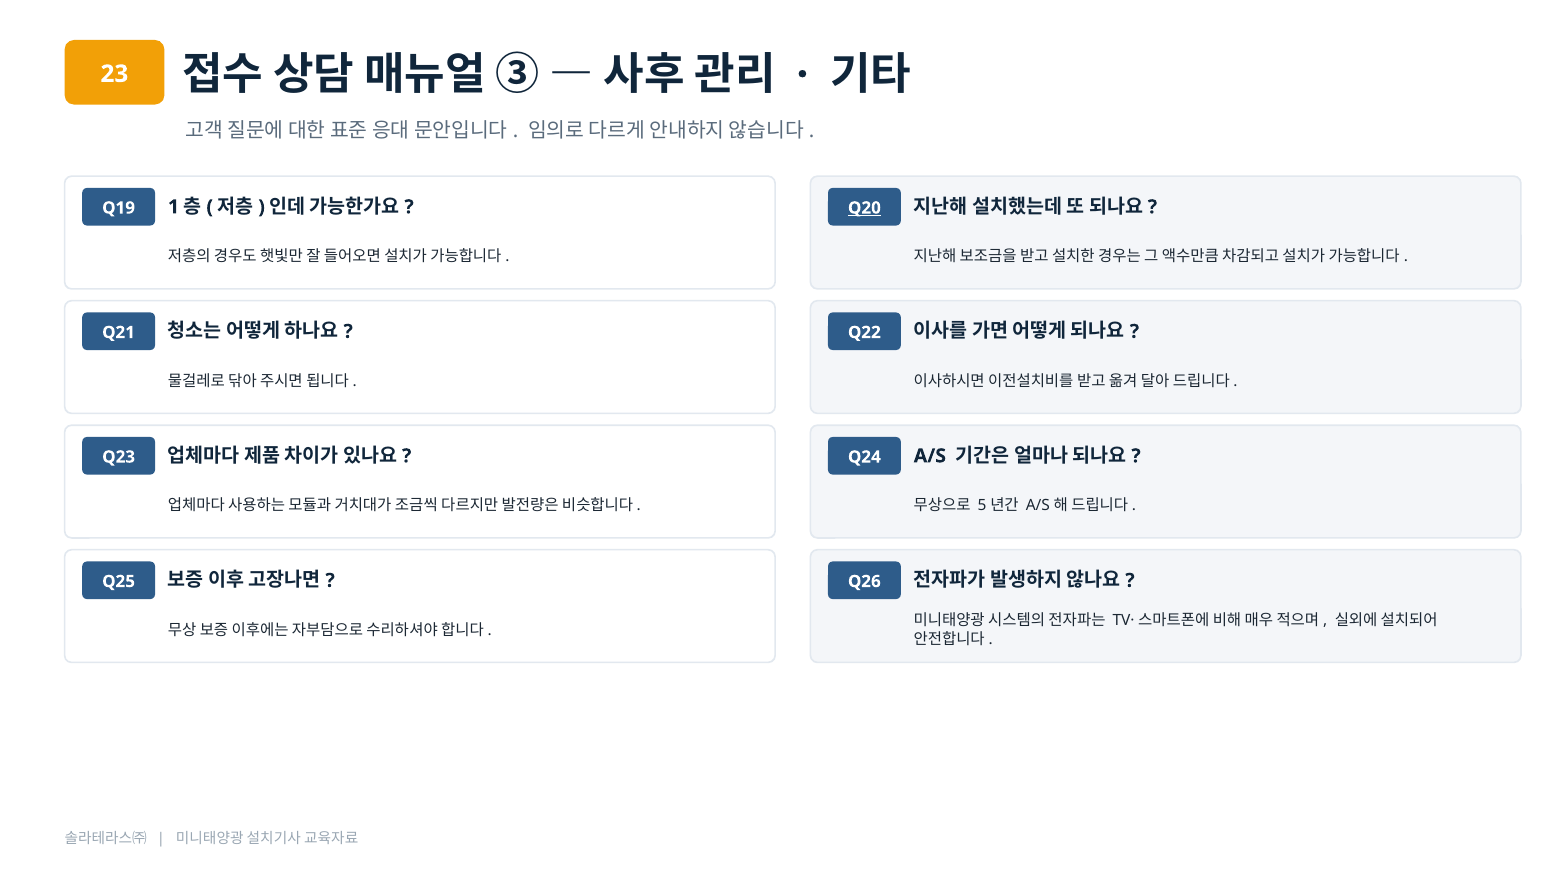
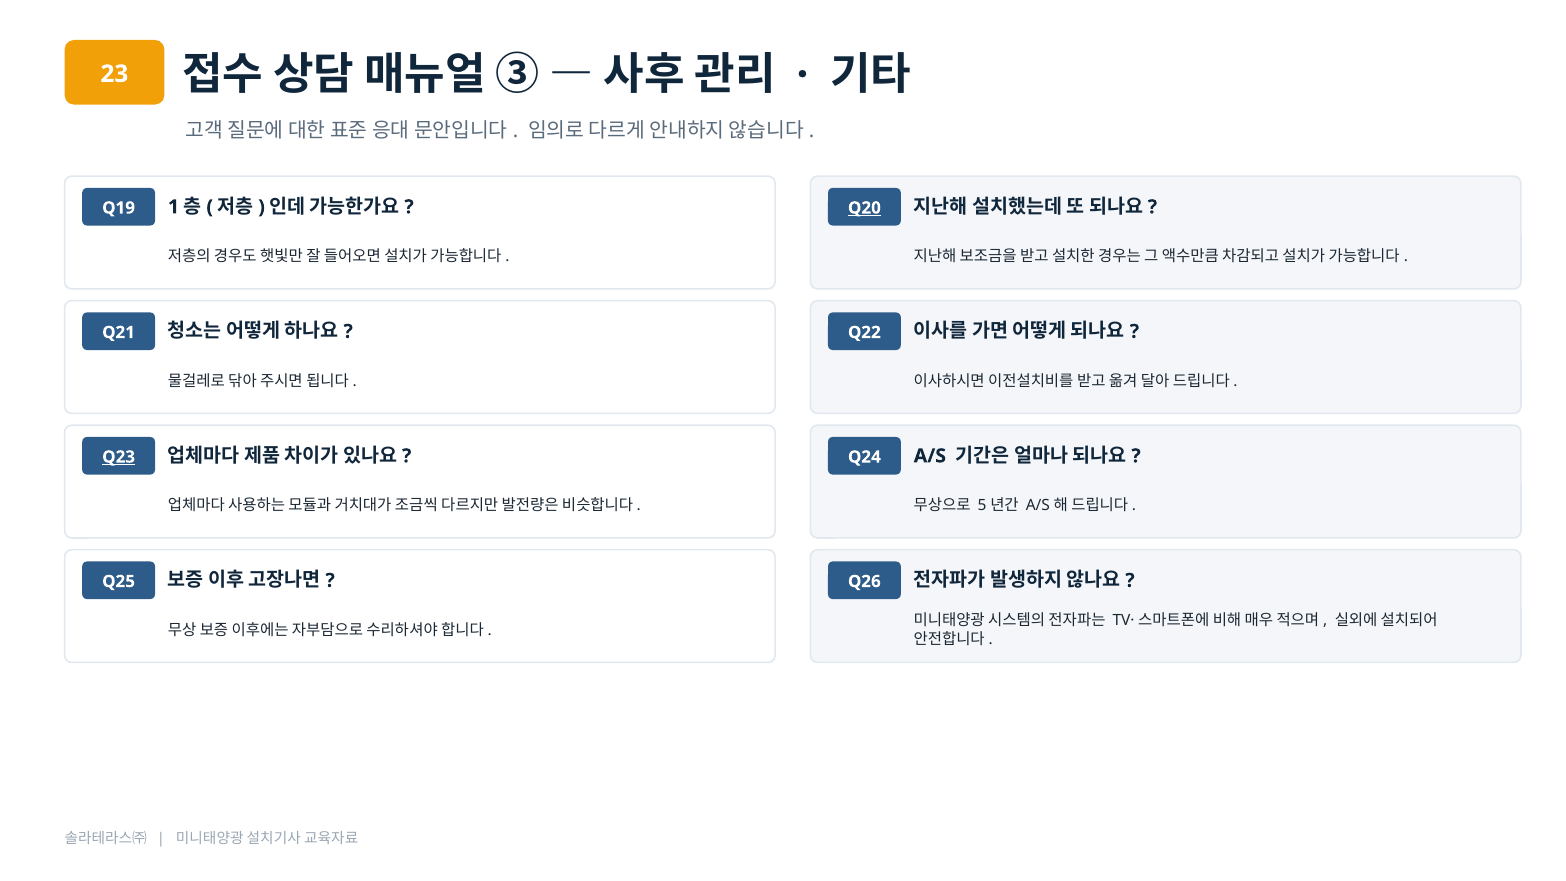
Q23 underline: none -> present (119, 457)
